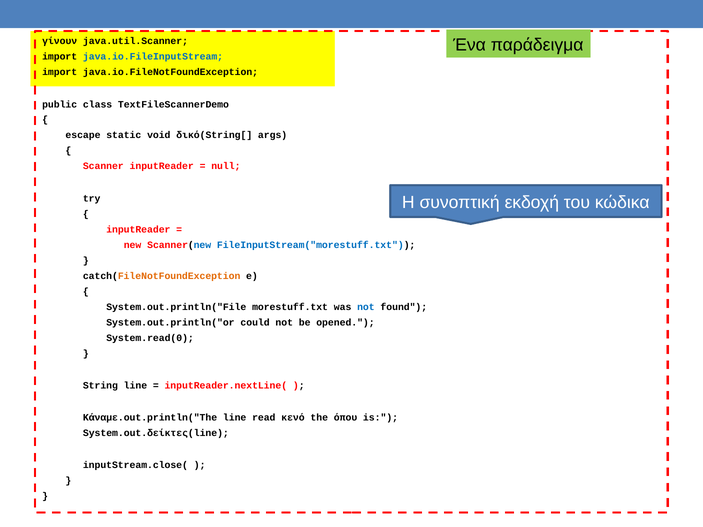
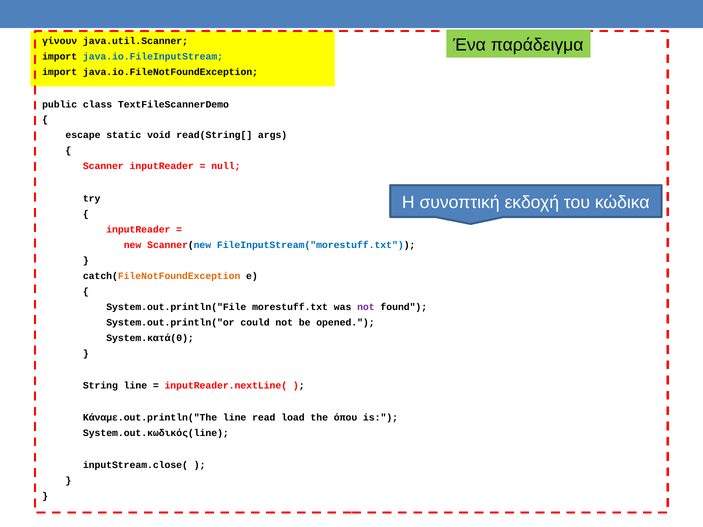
δικό(String[: δικό(String[ -> read(String[ (214, 135)
not colour: blue -> purple (366, 307)
System.read(0: System.read(0 -> System.κατά(0 (150, 338)
κενό: κενό -> load (293, 418)
System.out.δείκτες(line: System.out.δείκτες(line -> System.out.κωδικός(line (156, 433)
